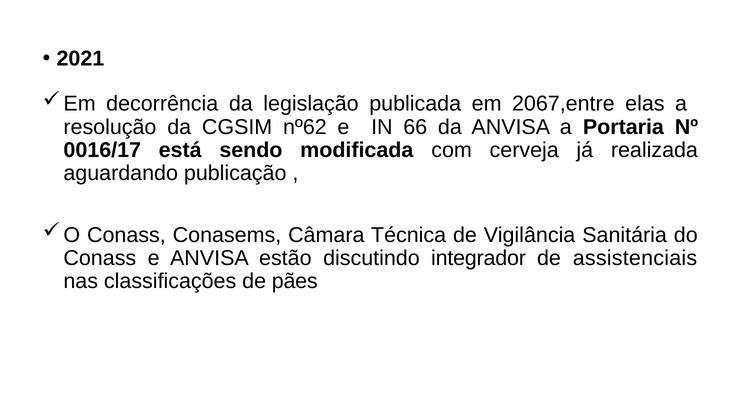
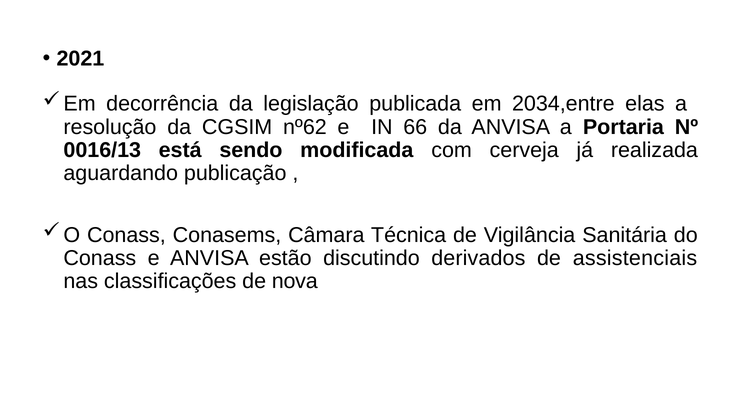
2067,entre: 2067,entre -> 2034,entre (563, 104)
0016/17: 0016/17 -> 0016/13 (102, 150)
integrador: integrador -> derivados (478, 259)
pães: pães -> nova (295, 282)
